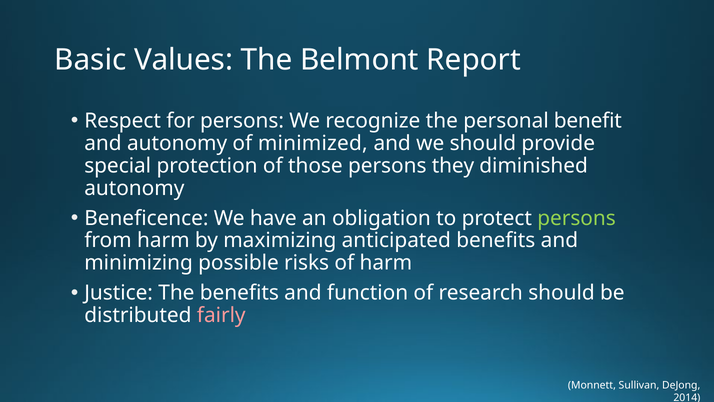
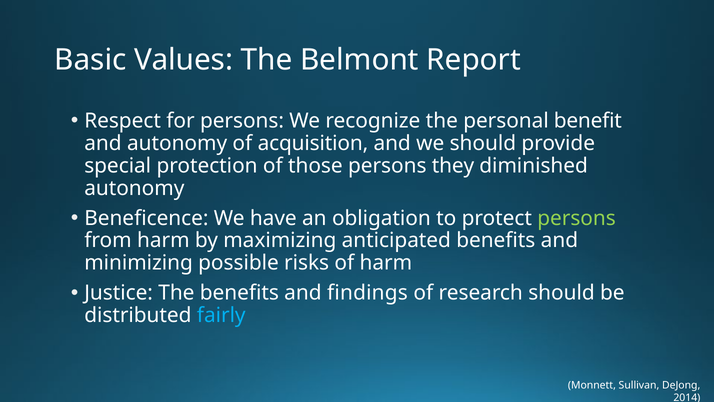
minimized: minimized -> acquisition (313, 143)
function: function -> findings (367, 293)
fairly colour: pink -> light blue (221, 315)
